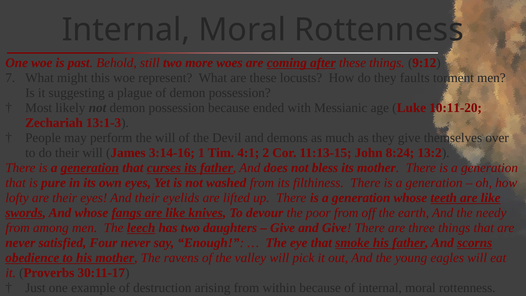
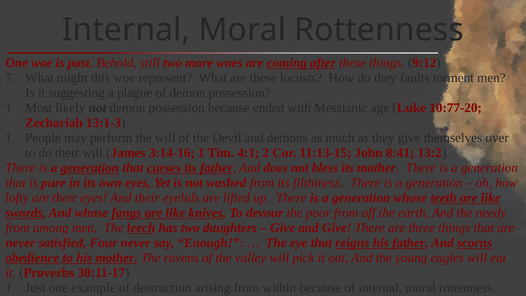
10:11-20: 10:11-20 -> 10:77-20 (456, 108)
8:24: 8:24 -> 8:41 (400, 153)
smoke: smoke -> reigns (352, 243)
